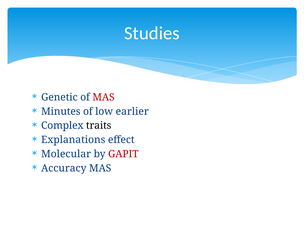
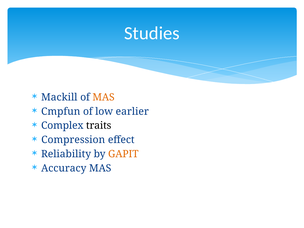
Genetic: Genetic -> Mackill (59, 97)
MAS colour: red -> orange (104, 97)
Minutes: Minutes -> Cmpfun (61, 111)
Explanations: Explanations -> Compression (73, 140)
Molecular: Molecular -> Reliability (66, 154)
GAPIT colour: red -> orange (123, 154)
